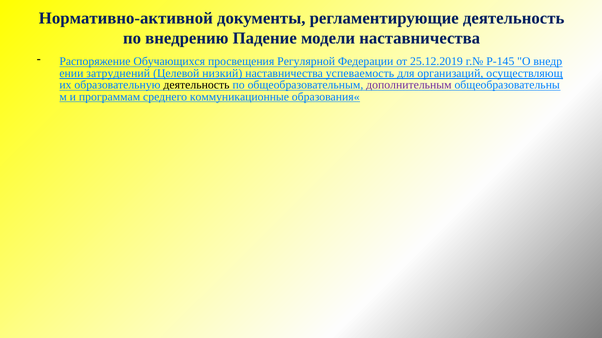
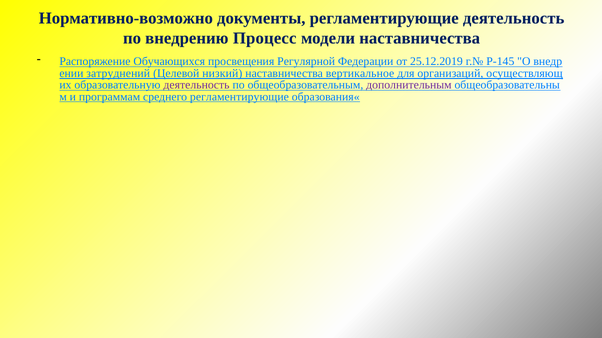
Нормативно-активной: Нормативно-активной -> Нормативно-возможно (126, 18)
Падение: Падение -> Процесс (265, 38)
успеваемость: успеваемость -> вертикальное (360, 73)
деятельность colour: black -> purple (197, 85)
среднего коммуникационные: коммуникационные -> регламентирующие (239, 97)
